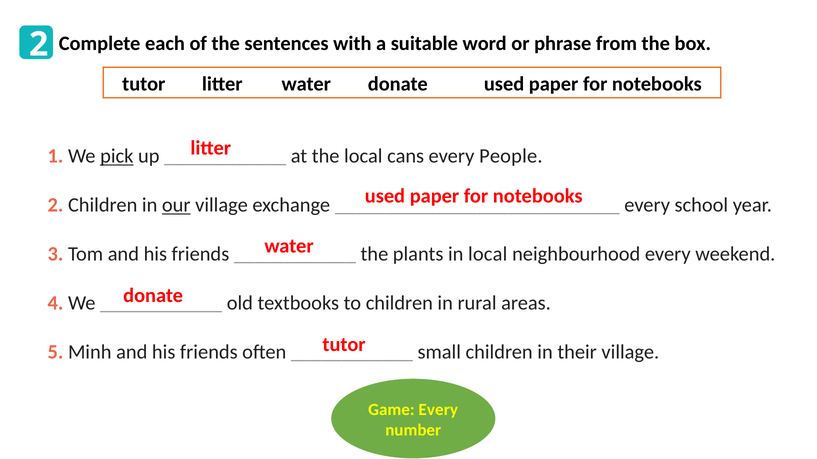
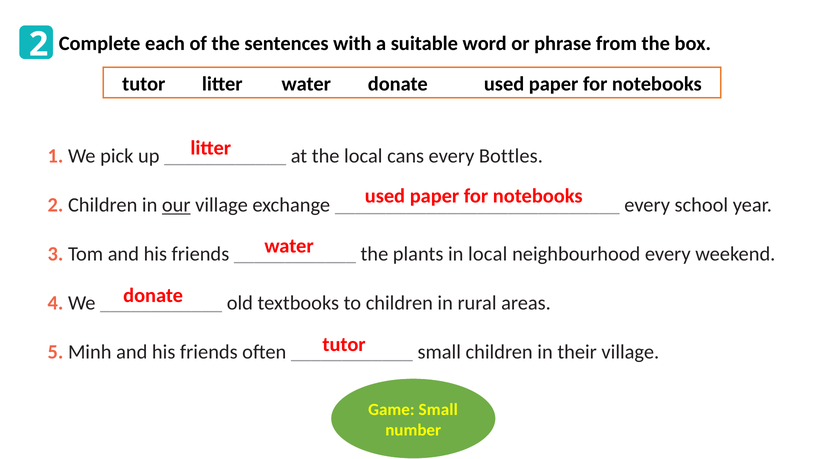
pick underline: present -> none (117, 156)
People: People -> Bottles (511, 156)
Game Every: Every -> Small (438, 410)
